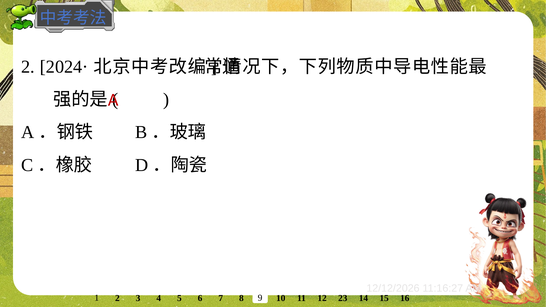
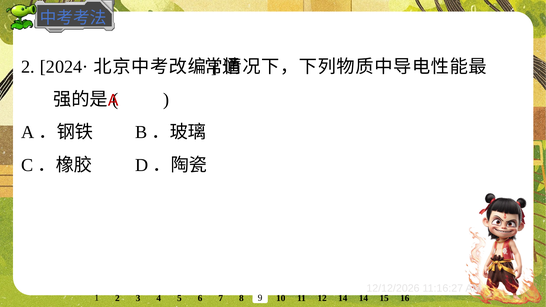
12 23: 23 -> 14 (343, 298)
